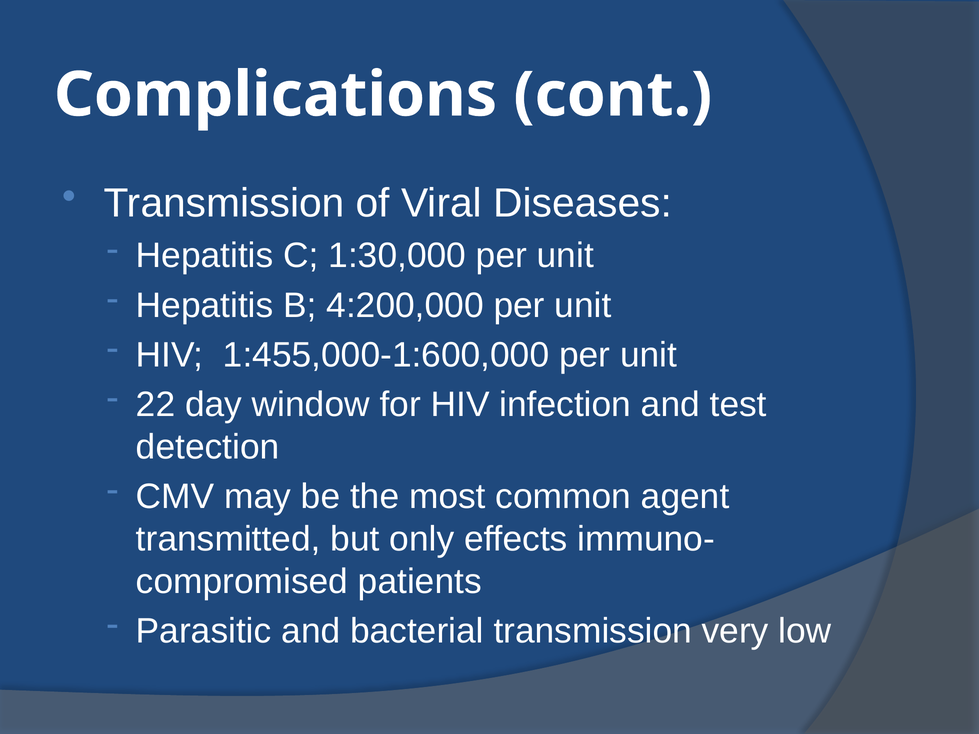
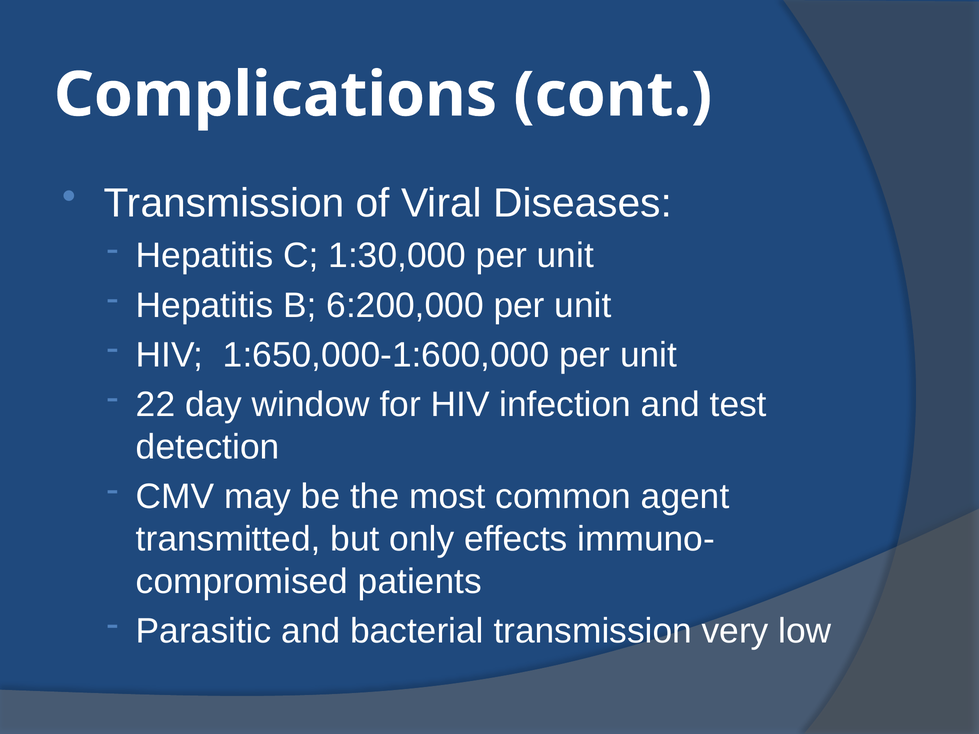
4:200,000: 4:200,000 -> 6:200,000 (405, 305)
1:455,000-1:600,000: 1:455,000-1:600,000 -> 1:650,000-1:600,000 (386, 355)
